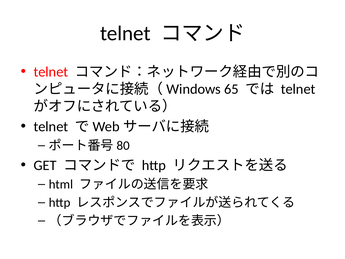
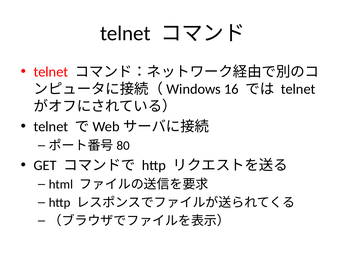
65: 65 -> 16 (231, 89)
